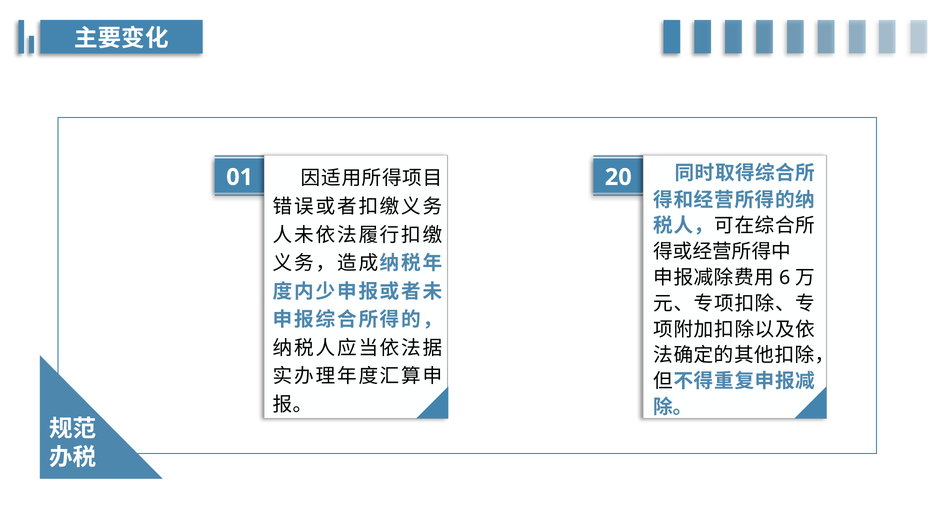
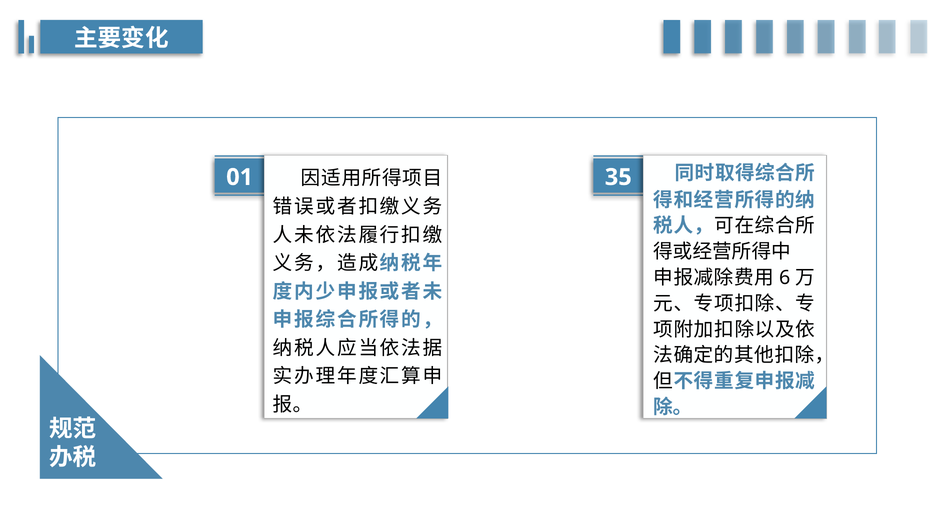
20: 20 -> 35 (618, 177)
